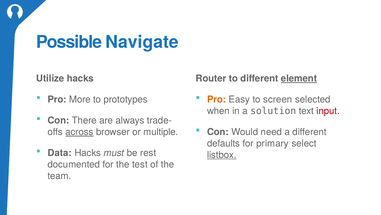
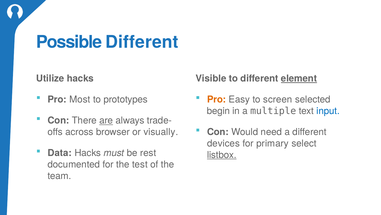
Possible Navigate: Navigate -> Different (142, 42)
Router: Router -> Visible (211, 78)
More: More -> Most (80, 99)
when: when -> begin (218, 111)
solution: solution -> multiple (273, 111)
input colour: red -> blue (328, 111)
are underline: none -> present (106, 120)
across underline: present -> none (79, 132)
multiple: multiple -> visually (161, 132)
defaults: defaults -> devices (223, 143)
